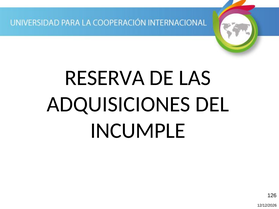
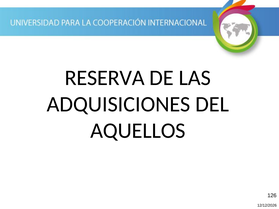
INCUMPLE: INCUMPLE -> AQUELLOS (138, 131)
